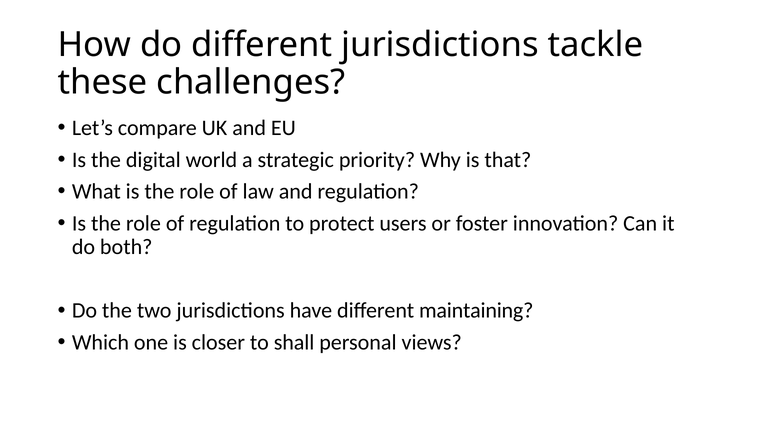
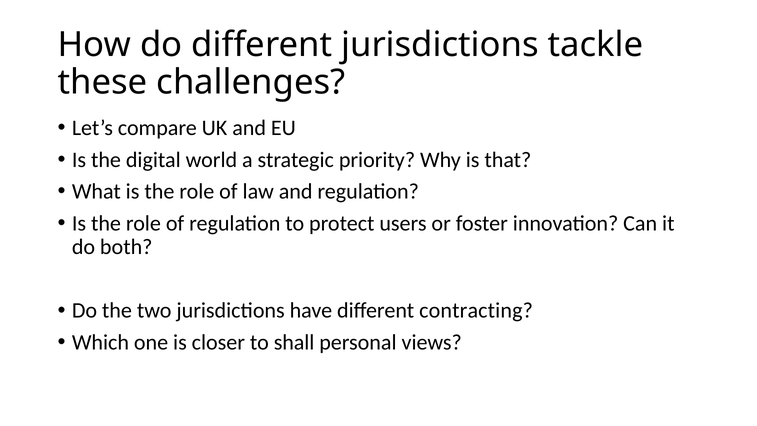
maintaining: maintaining -> contracting (476, 311)
